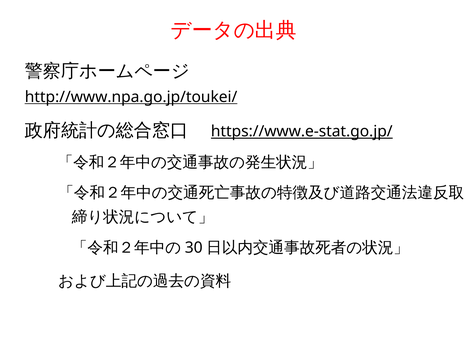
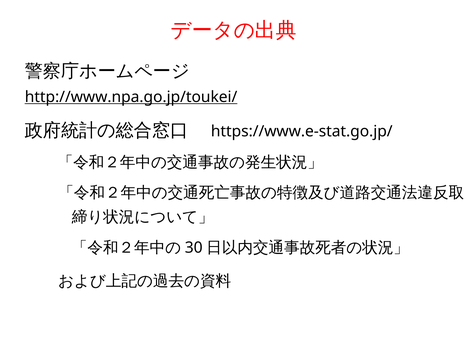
https://www.e-stat.go.jp/ underline: present -> none (302, 131)
